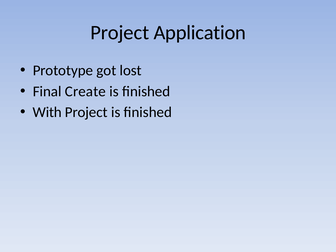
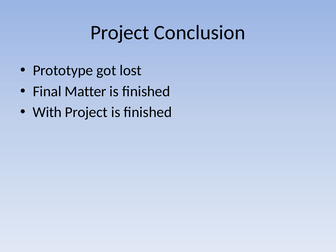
Application: Application -> Conclusion (200, 33)
Create: Create -> Matter (86, 91)
